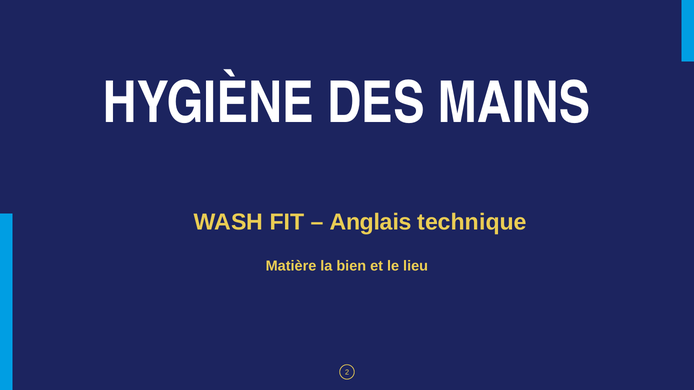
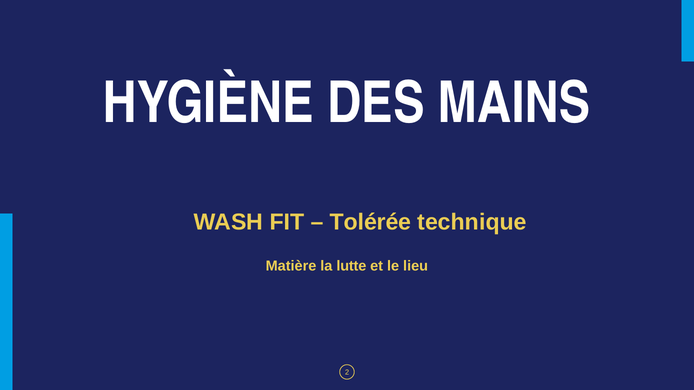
Anglais: Anglais -> Tolérée (371, 222)
bien: bien -> lutte (351, 266)
